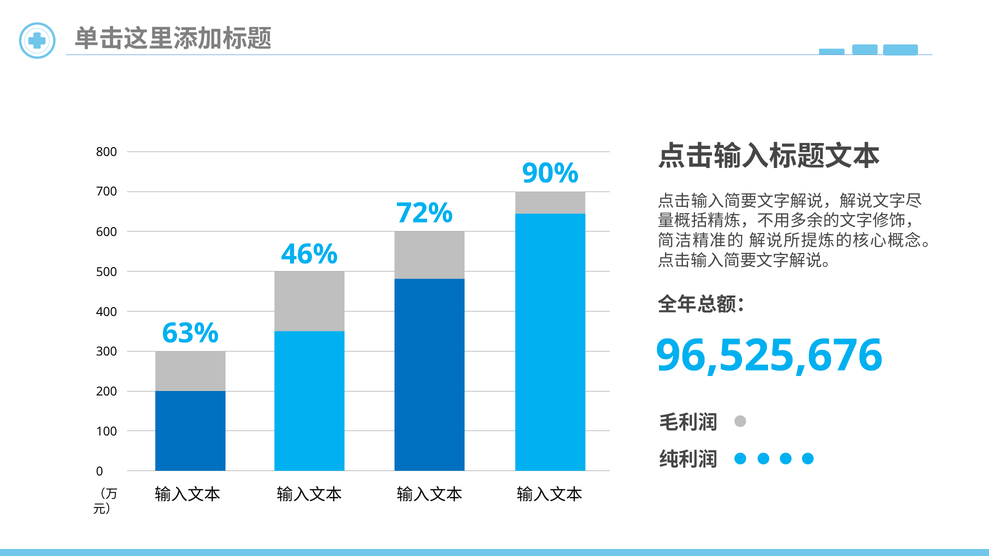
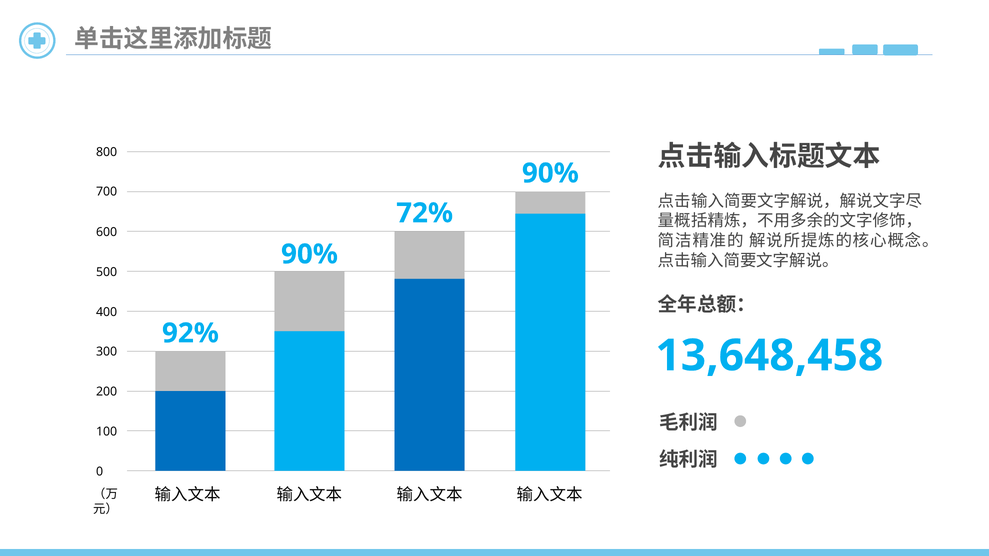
46%: 46% -> 90% (309, 254)
63%: 63% -> 92% (190, 333)
96,525,676: 96,525,676 -> 13,648,458 (769, 356)
